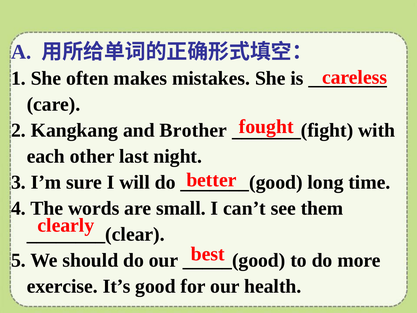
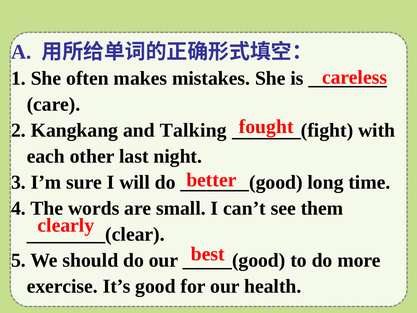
Brother: Brother -> Talking (193, 130)
